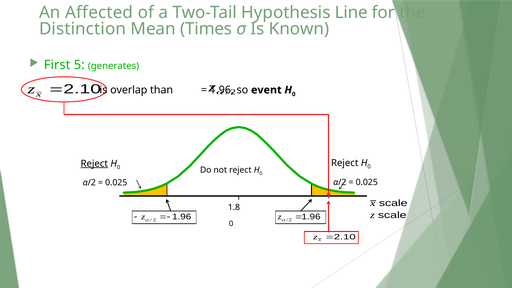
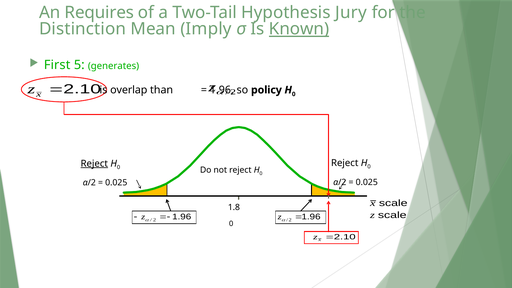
Affected: Affected -> Requires (99, 13)
Line: Line -> Jury (351, 13)
Times: Times -> Imply (206, 29)
Known underline: none -> present (299, 29)
event: event -> policy (266, 90)
